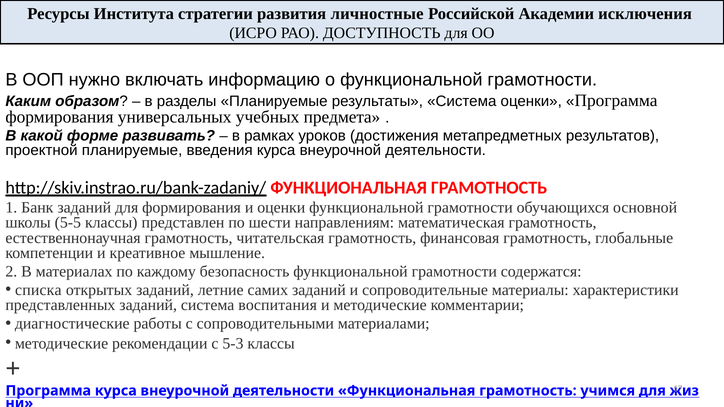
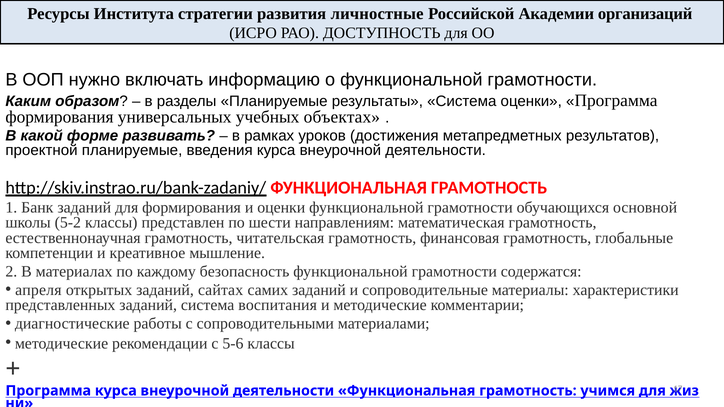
исключения: исключения -> организаций (645, 14)
предмета: предмета -> объектах (342, 117)
5-5: 5-5 -> 5-2 (68, 223)
списка: списка -> апреля (38, 290)
летние: летние -> сайтах (221, 290)
5-3: 5-3 -> 5-6 (233, 344)
